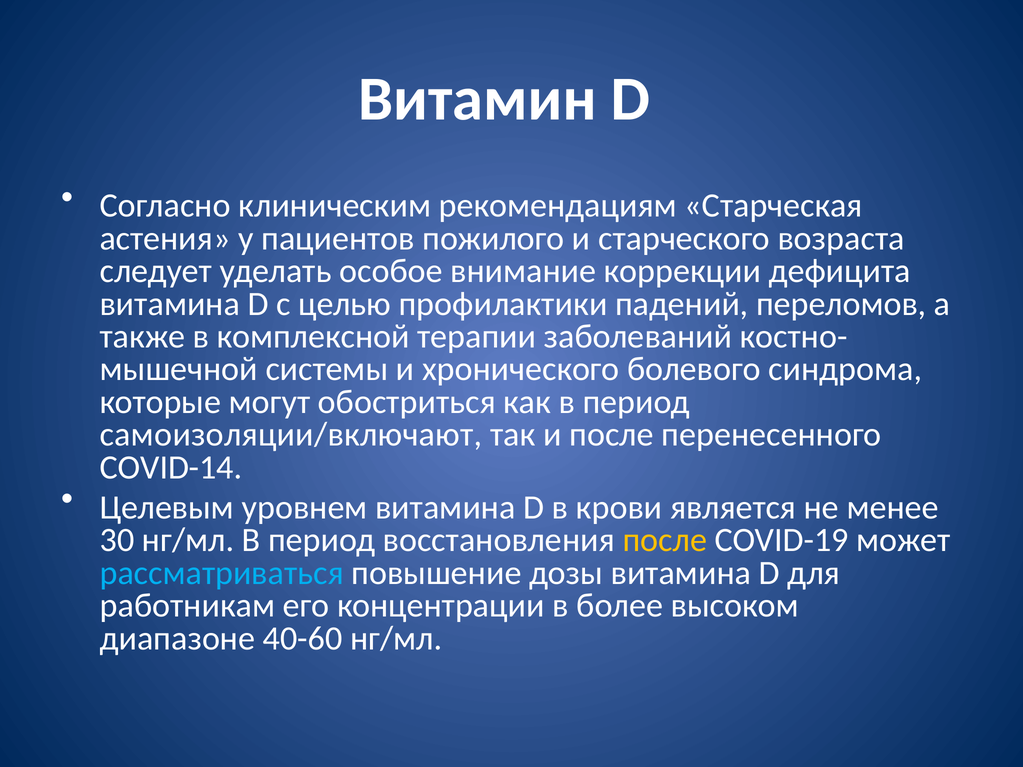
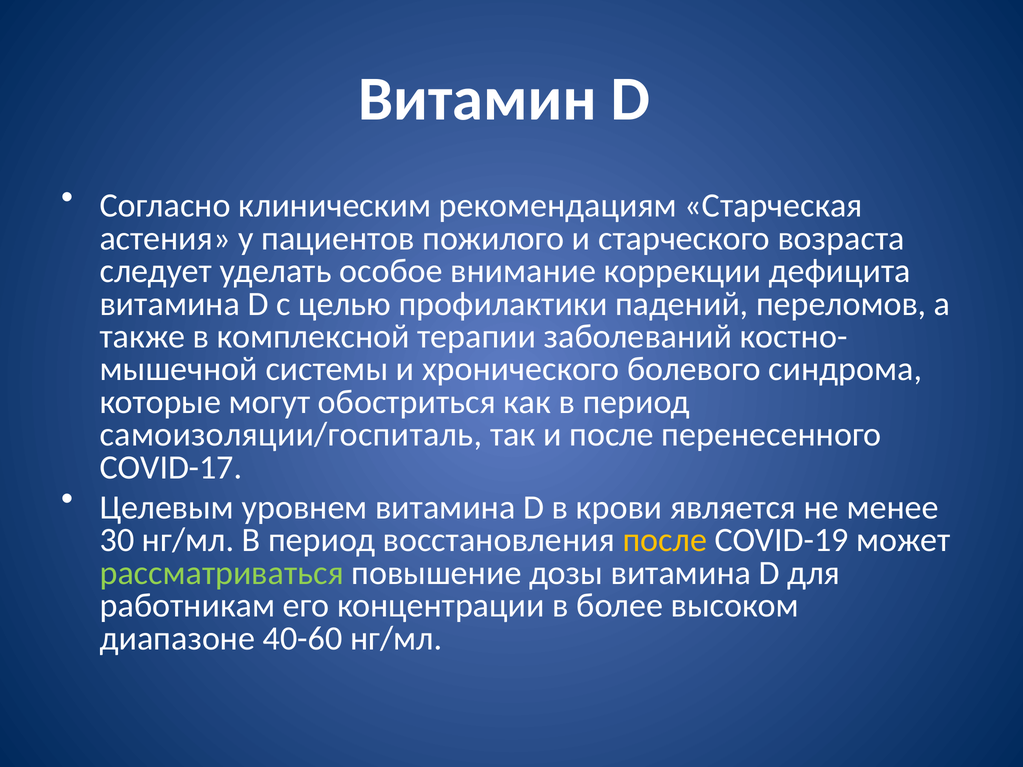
самоизоляции/включают: самоизоляции/включают -> самоизоляции/госпиталь (291, 435)
COVID-14: COVID-14 -> COVID-17 (171, 468)
рассматриваться colour: light blue -> light green (222, 573)
